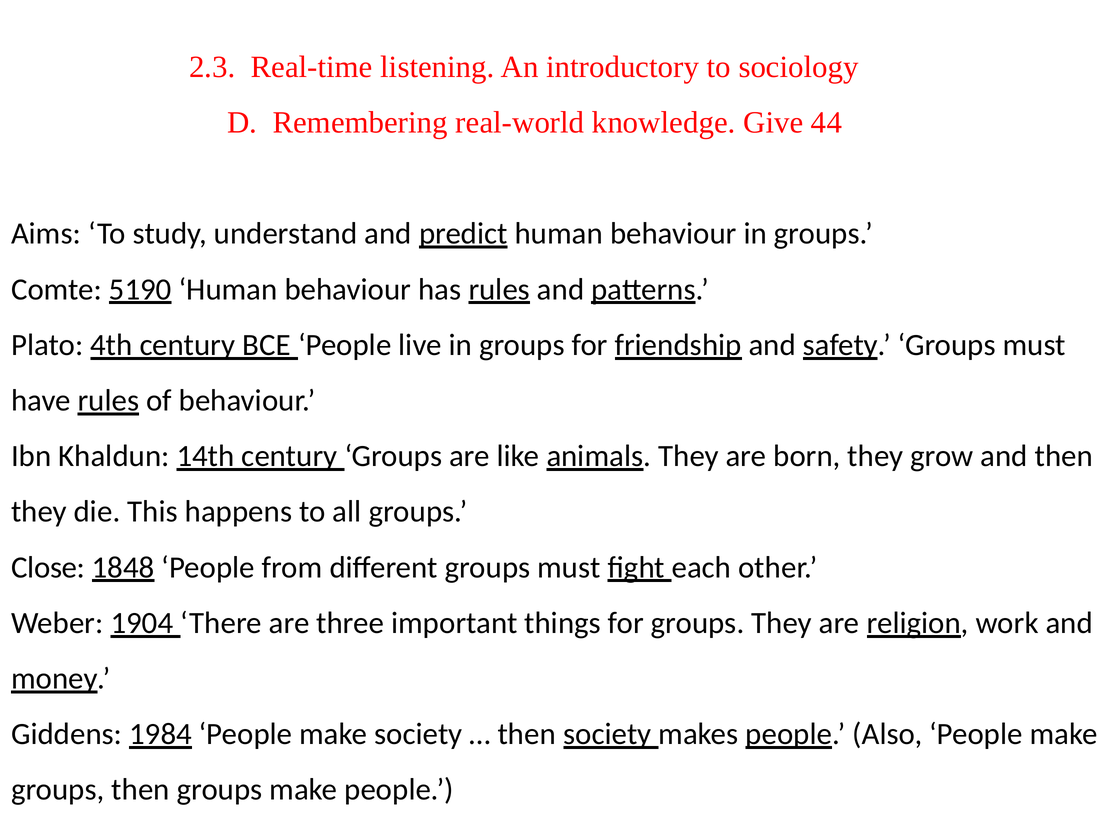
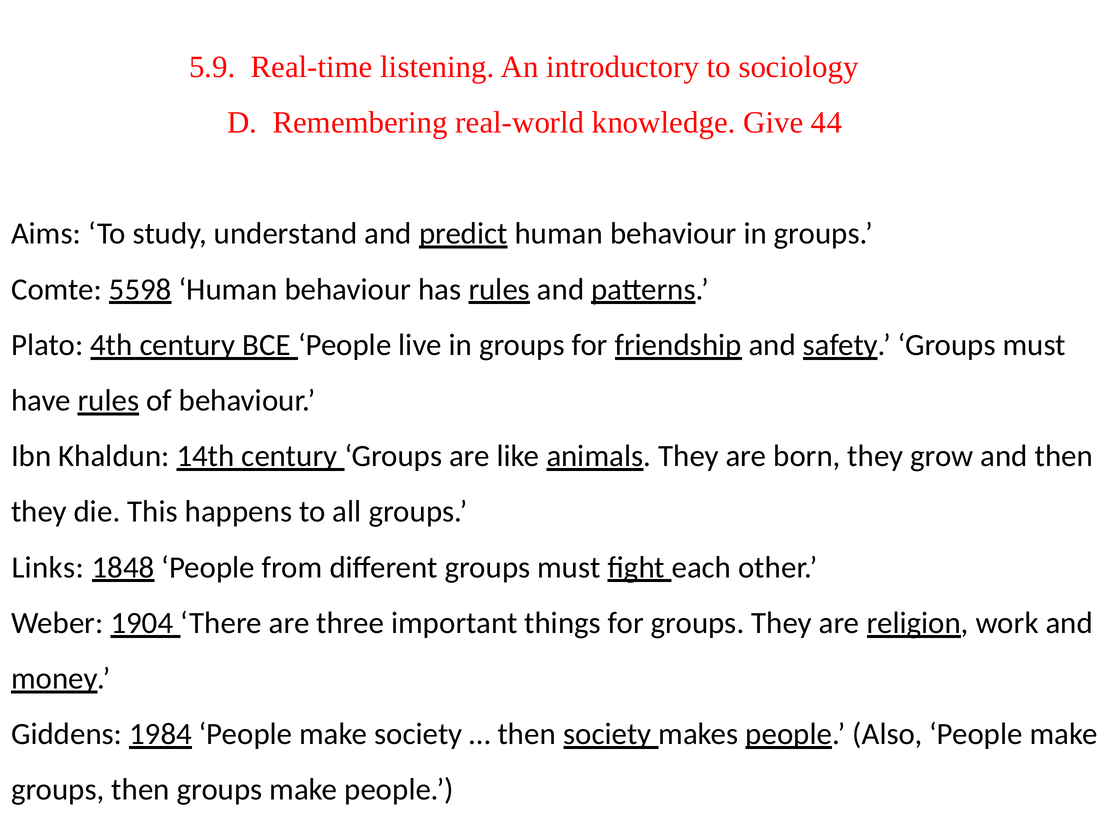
2.3: 2.3 -> 5.9 (212, 67)
5190: 5190 -> 5598 (140, 289)
Close: Close -> Links (48, 567)
